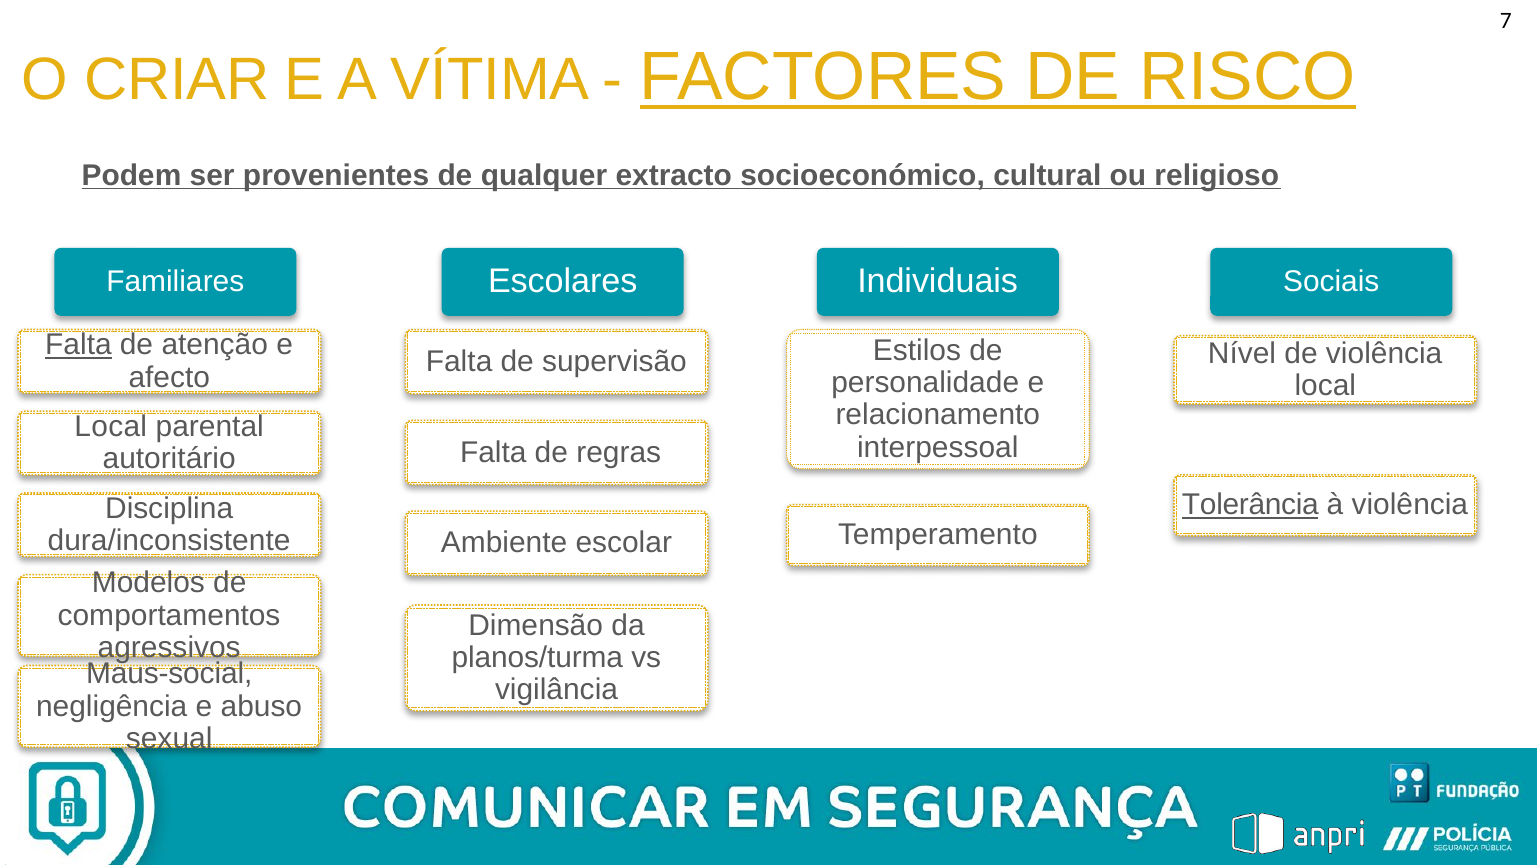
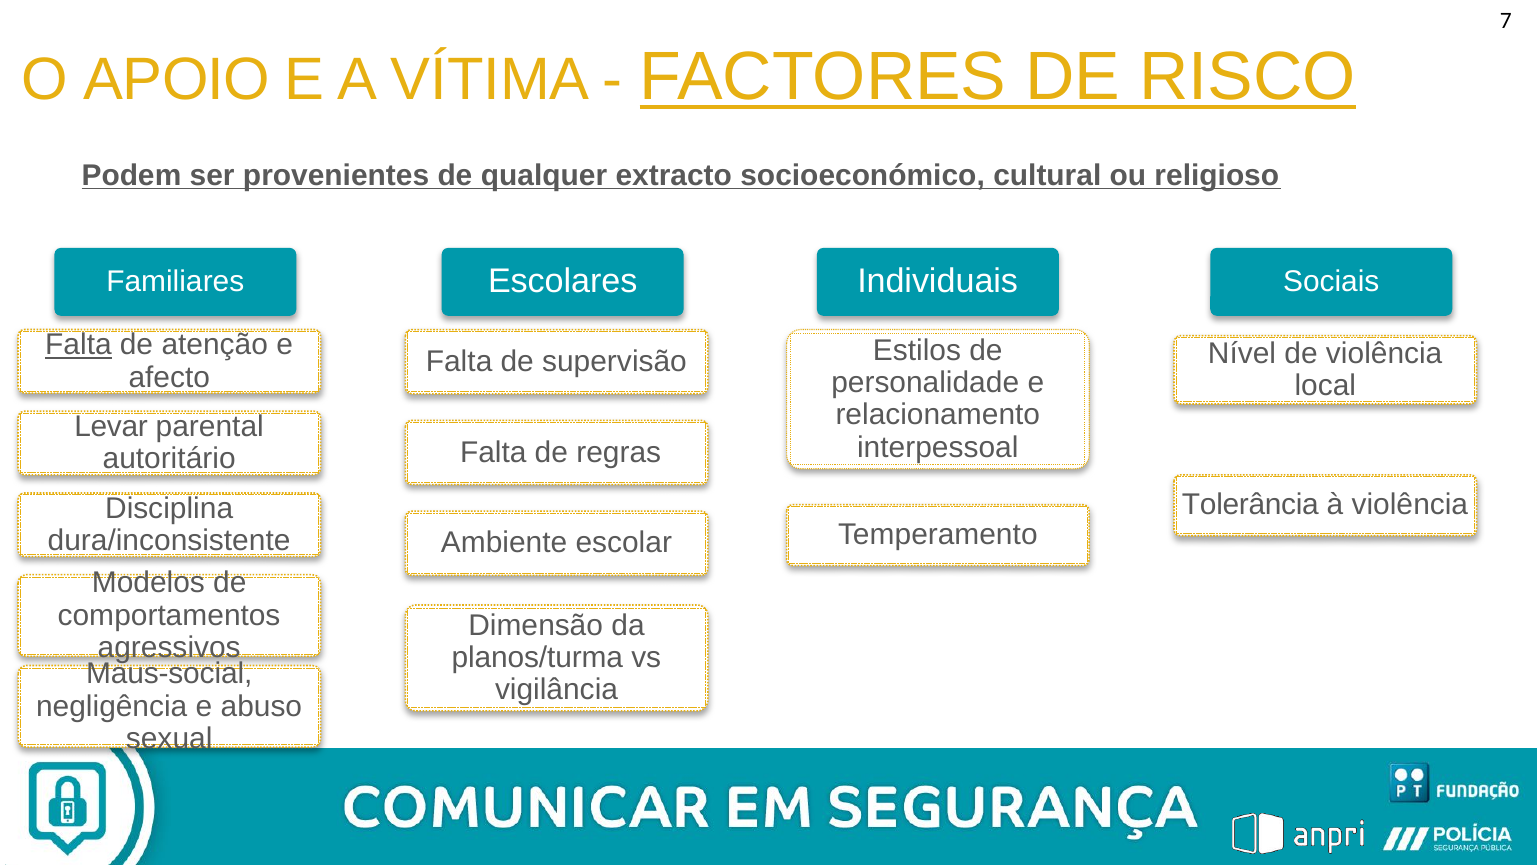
CRIAR: CRIAR -> APOIO (177, 80)
Local: Local -> Levar (111, 426)
Tolerância underline: present -> none (1250, 505)
